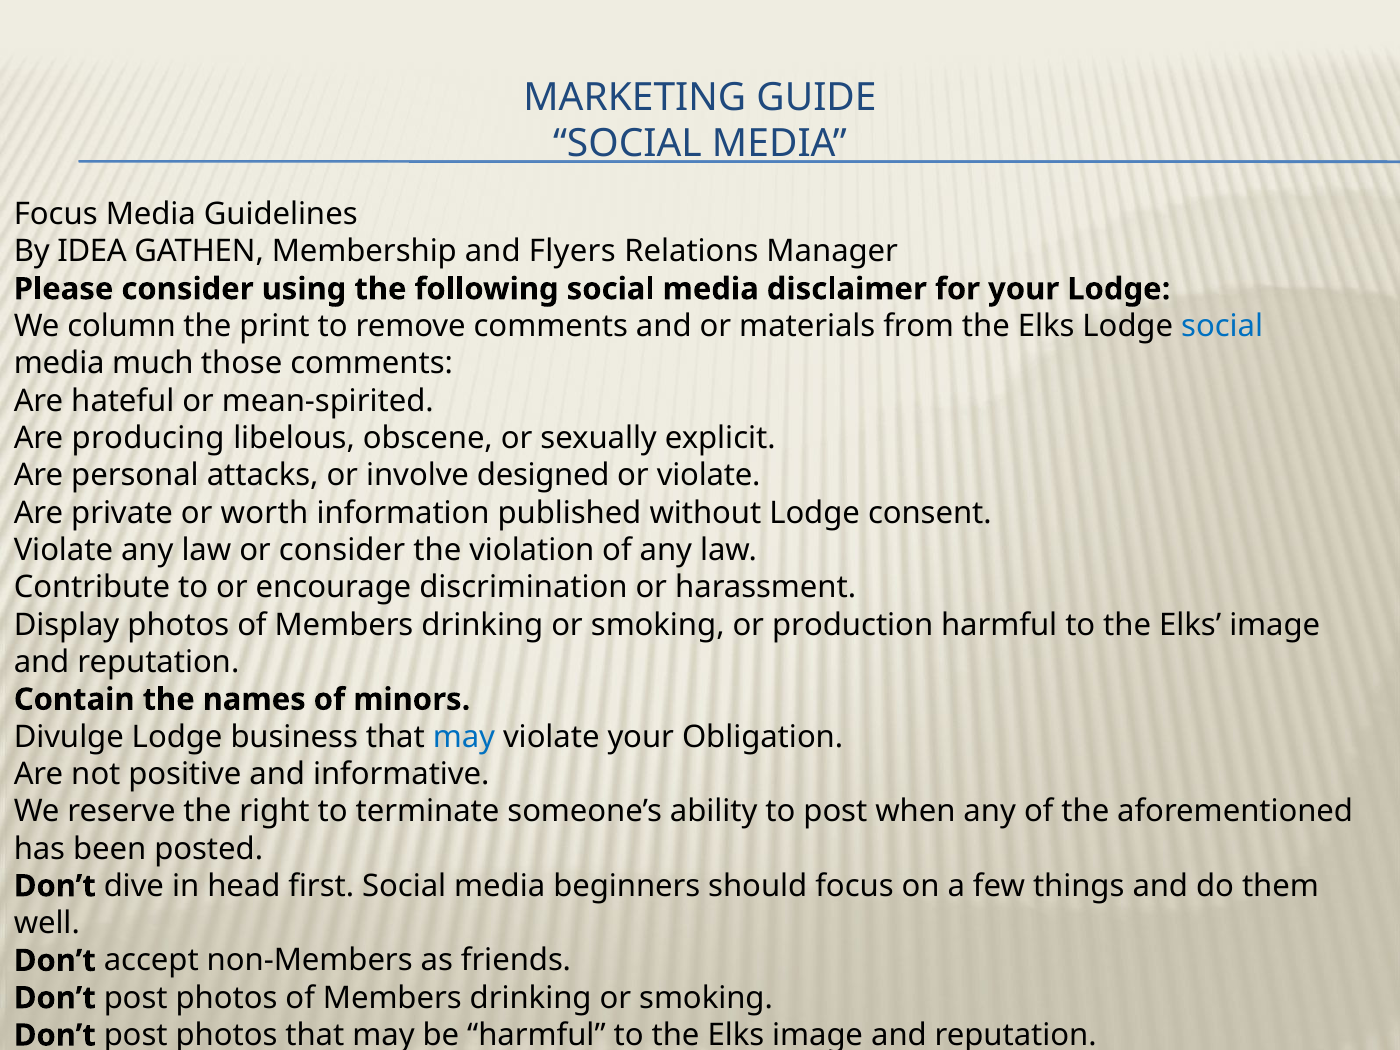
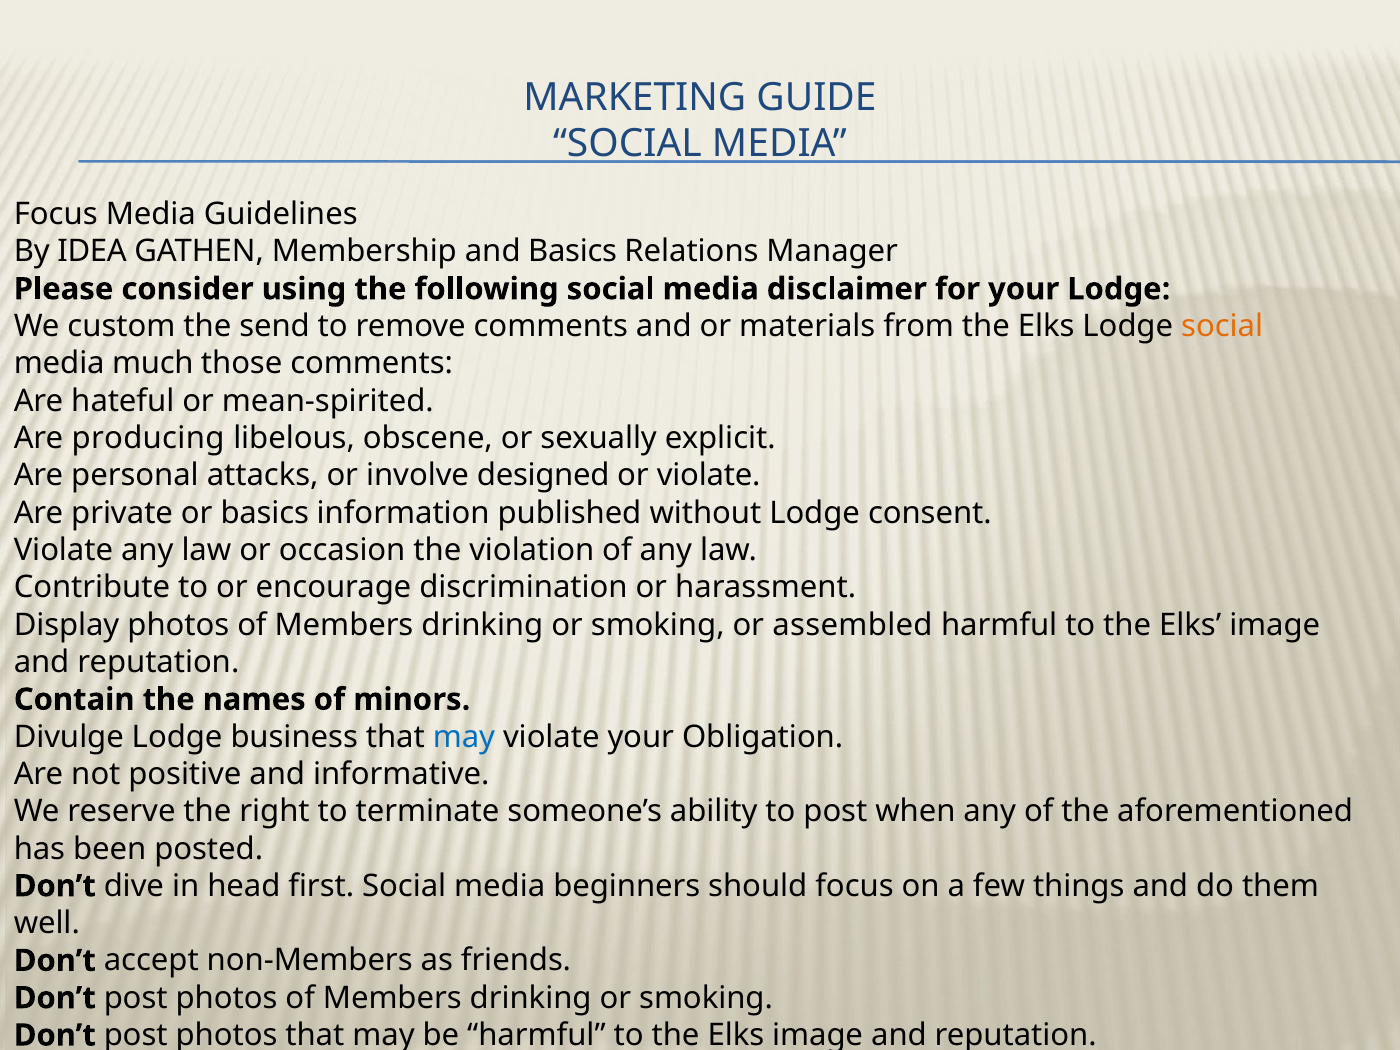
and Flyers: Flyers -> Basics (573, 252)
column: column -> custom (121, 326)
print: print -> send (275, 326)
social colour: blue -> orange (1222, 326)
or worth: worth -> basics (265, 513)
or consider: consider -> occasion (342, 550)
production: production -> assembled (853, 625)
